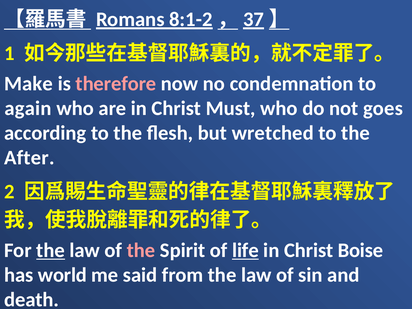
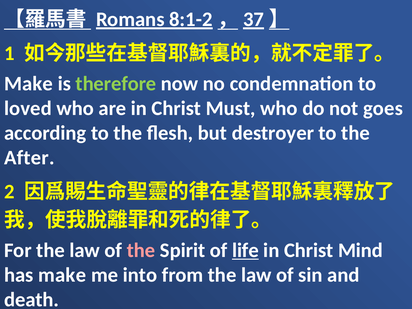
therefore colour: pink -> light green (116, 84)
again: again -> loved (28, 108)
wretched: wretched -> destroyer (273, 133)
the underline: present -> none (51, 250)
Boise: Boise -> Mind (360, 250)
has world: world -> make (62, 275)
said: said -> into (140, 275)
